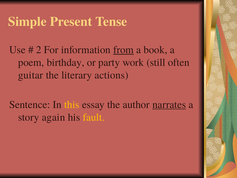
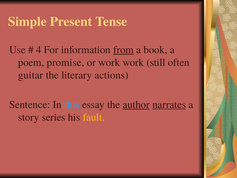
2: 2 -> 4 (39, 50)
birthday: birthday -> promise (65, 62)
or party: party -> work (109, 62)
this colour: yellow -> light blue (72, 104)
author underline: none -> present (136, 104)
again: again -> series (54, 117)
